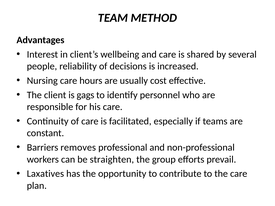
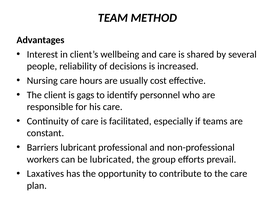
removes: removes -> lubricant (78, 148)
straighten: straighten -> lubricated (112, 160)
